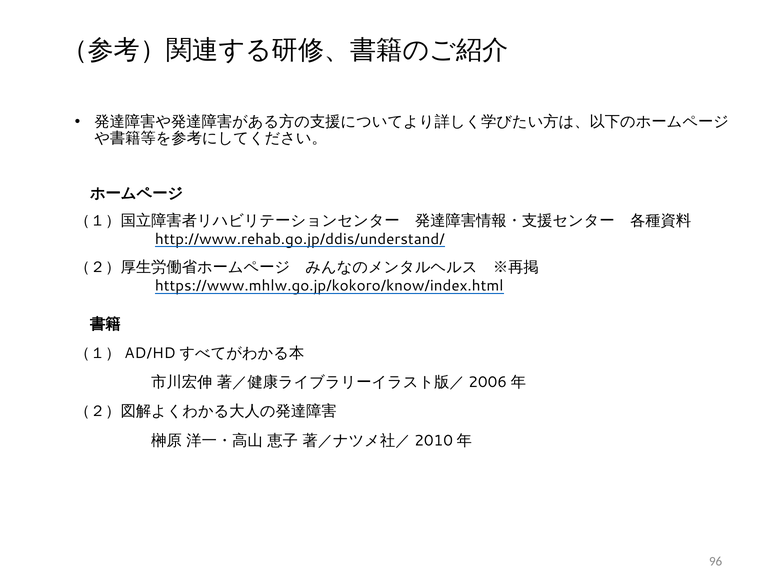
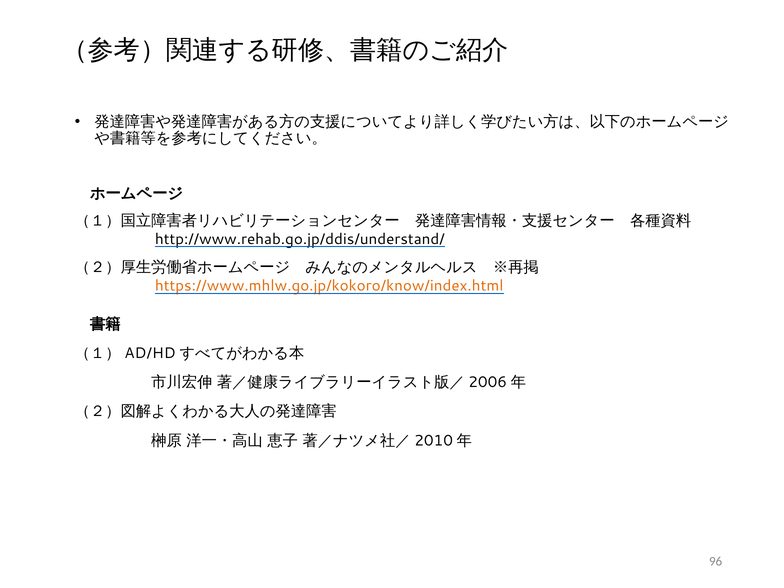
https://www.mhlw.go.jp/kokoro/know/index.html colour: black -> orange (329, 286)
